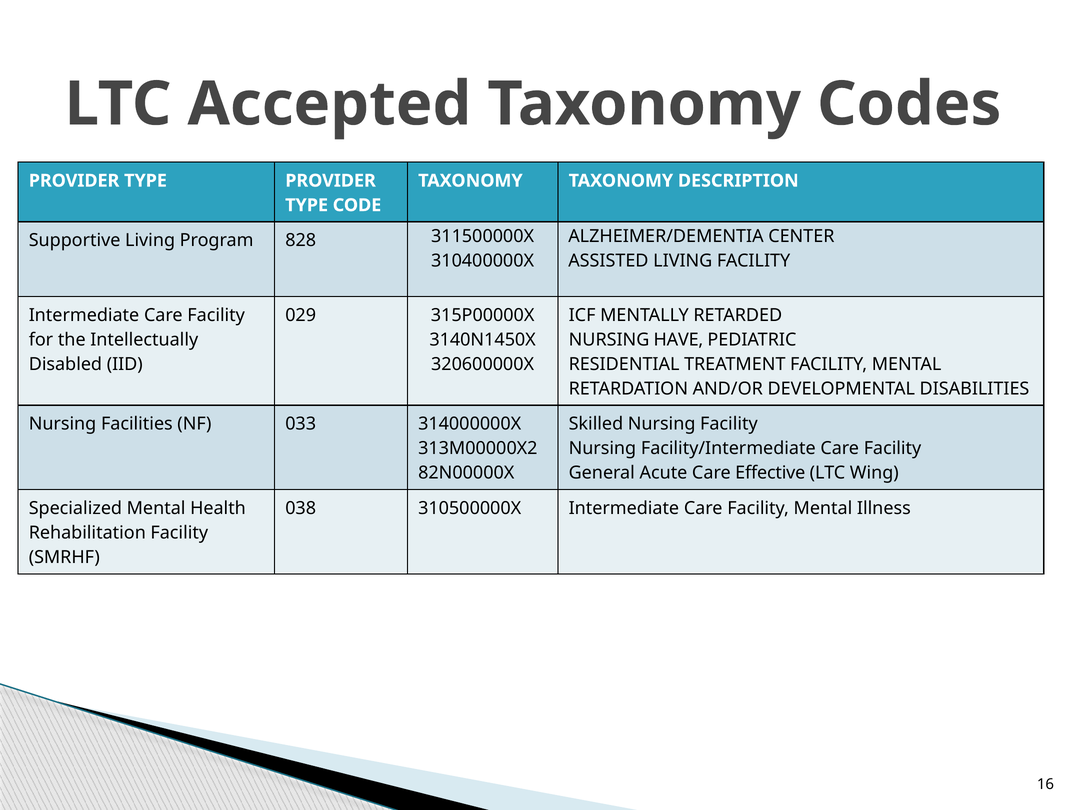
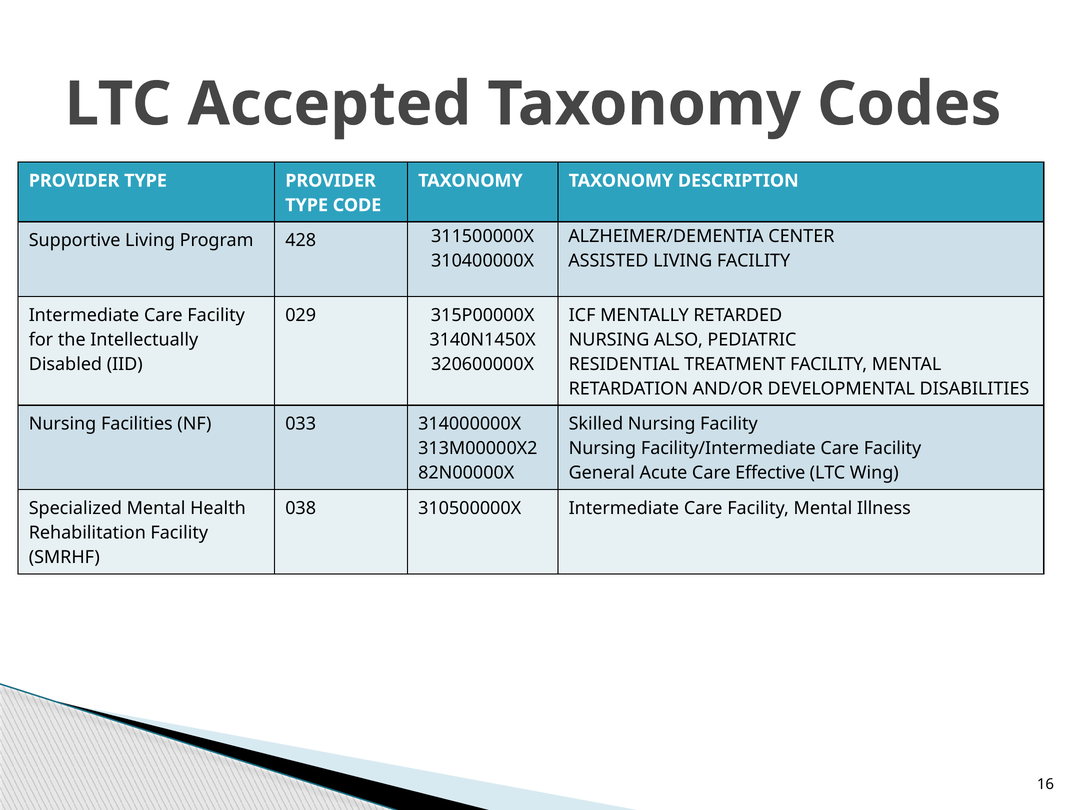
828: 828 -> 428 (301, 241)
HAVE: HAVE -> ALSO (678, 340)
